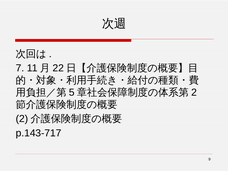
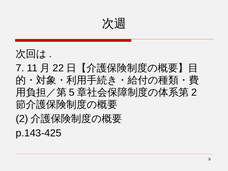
p.143-717: p.143-717 -> p.143-425 (39, 133)
